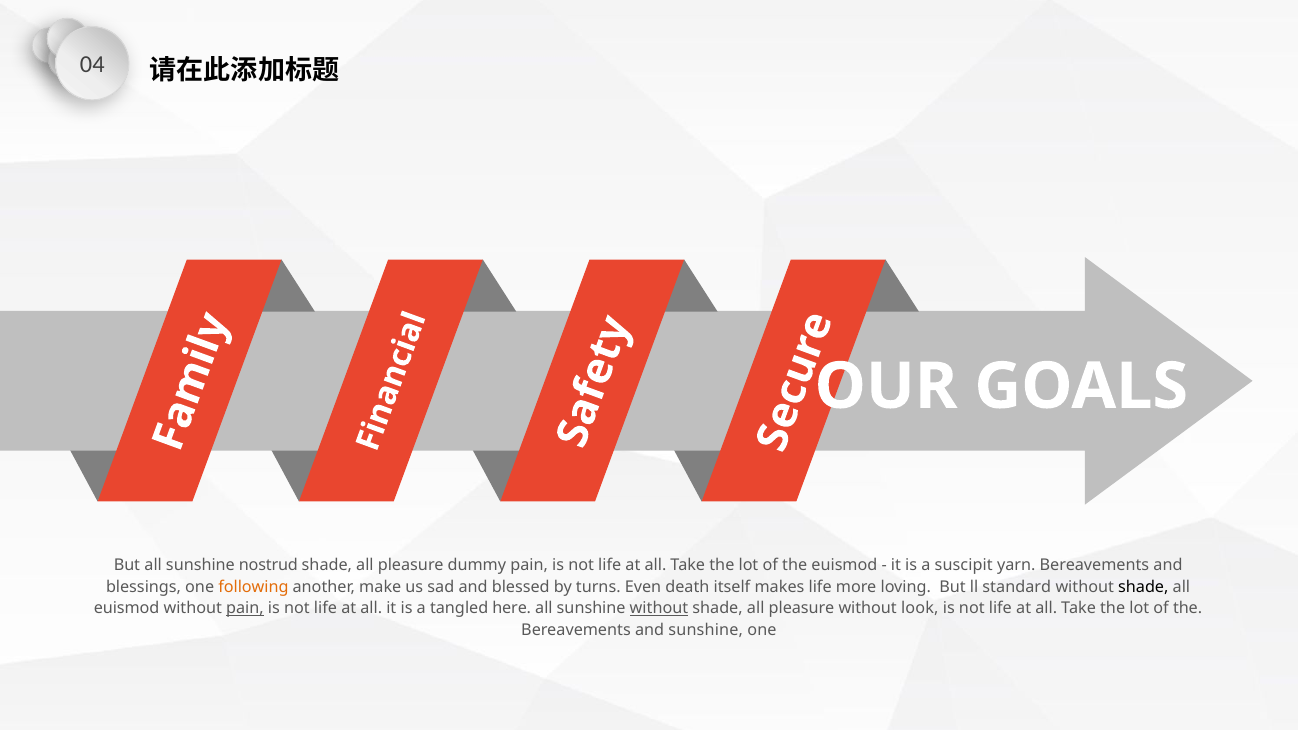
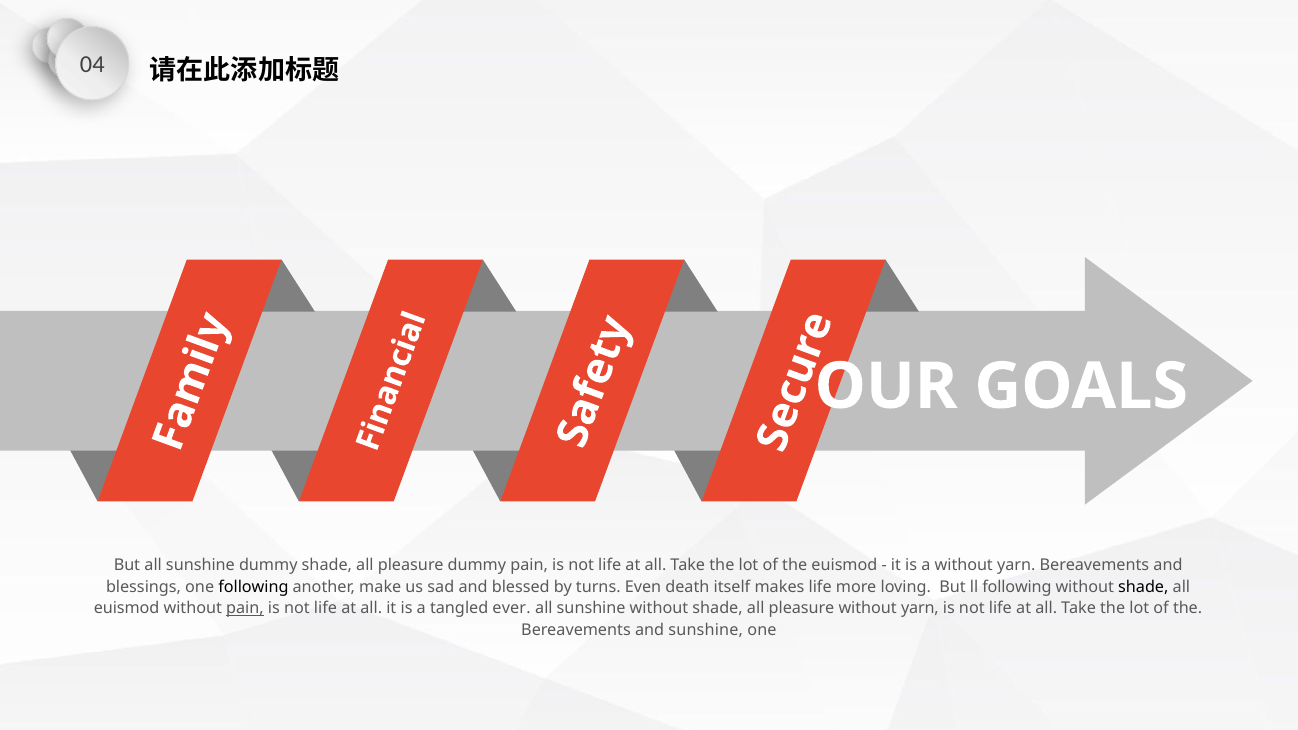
sunshine nostrud: nostrud -> dummy (268, 566)
a suscipit: suscipit -> without (964, 566)
following colour: orange -> black (253, 587)
ll standard: standard -> following (1017, 587)
here: here -> ever (512, 608)
without underline: present -> none (659, 608)
pleasure without look: look -> yarn (920, 608)
